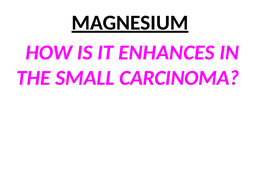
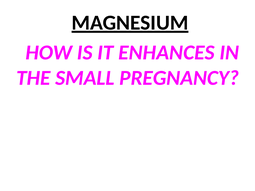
CARCINOMA: CARCINOMA -> PREGNANCY (179, 78)
